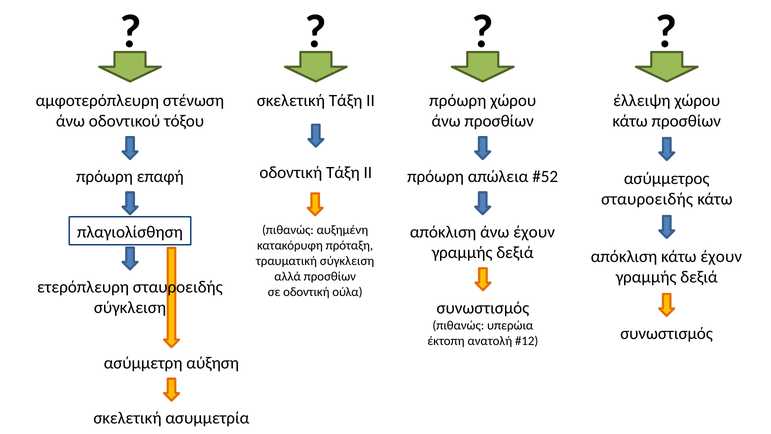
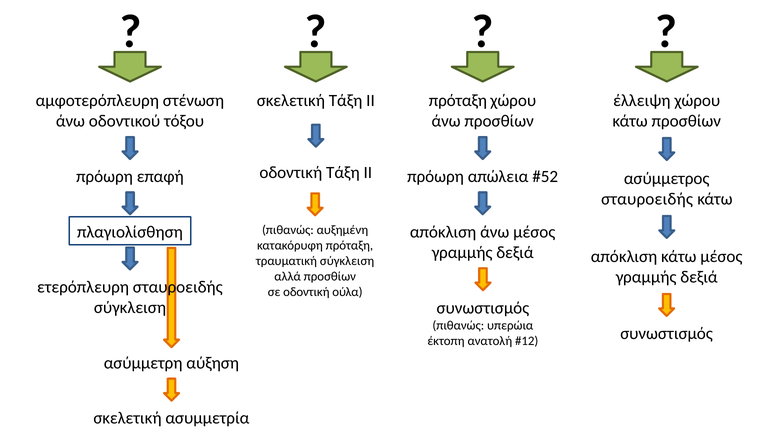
πρόωρη: πρόωρη -> πρόταξη (458, 101)
άνω έχουν: έχουν -> μέσος (534, 232)
κάτω έχουν: έχουν -> μέσος (721, 256)
